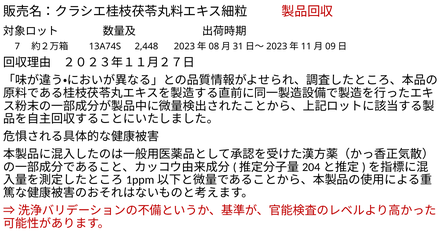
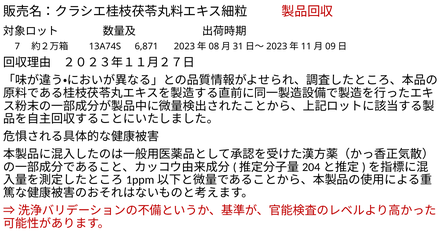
2,448: 2,448 -> 6,871 (146, 47)
